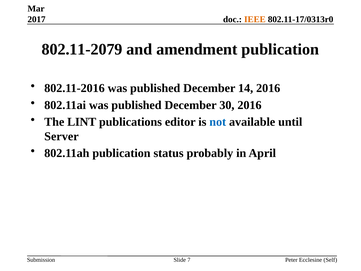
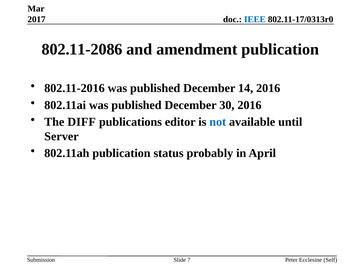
IEEE colour: orange -> blue (255, 19)
802.11-2079: 802.11-2079 -> 802.11-2086 (82, 49)
LINT: LINT -> DIFF (82, 122)
